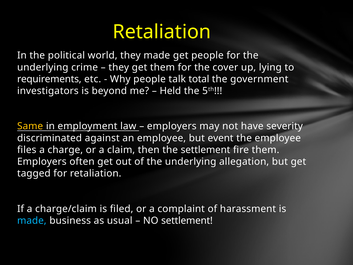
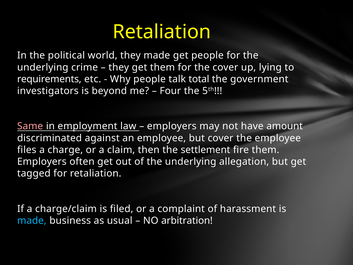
Held: Held -> Four (170, 91)
Same colour: yellow -> pink (30, 126)
severity: severity -> amount (285, 126)
but event: event -> cover (221, 138)
NO settlement: settlement -> arbitration (187, 220)
